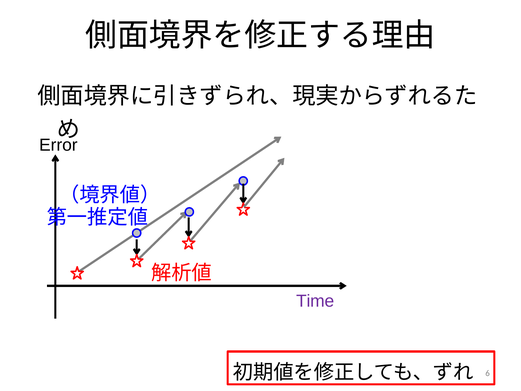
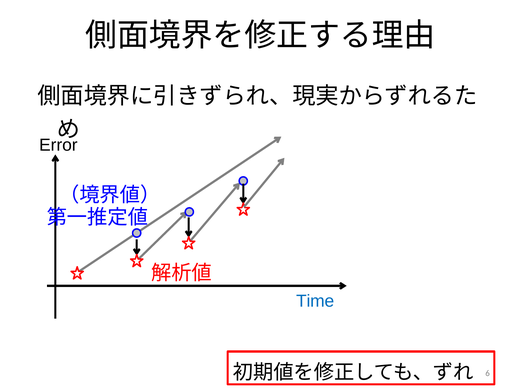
Time colour: purple -> blue (315, 301)
